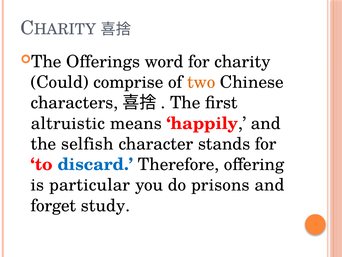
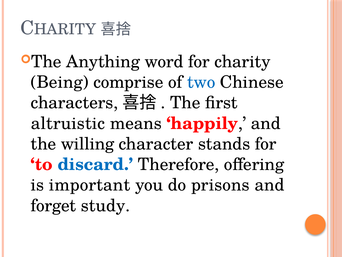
Offerings: Offerings -> Anything (103, 62)
Could: Could -> Being (60, 82)
two colour: orange -> blue (201, 82)
selfish: selfish -> willing (87, 144)
particular: particular -> important (90, 185)
